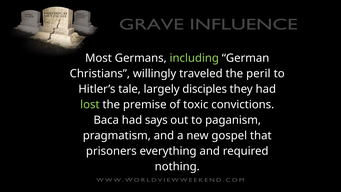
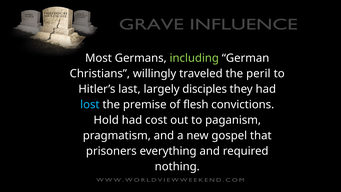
tale: tale -> last (129, 89)
lost colour: light green -> light blue (90, 105)
toxic: toxic -> flesh (196, 105)
Baca: Baca -> Hold (106, 120)
says: says -> cost (156, 120)
